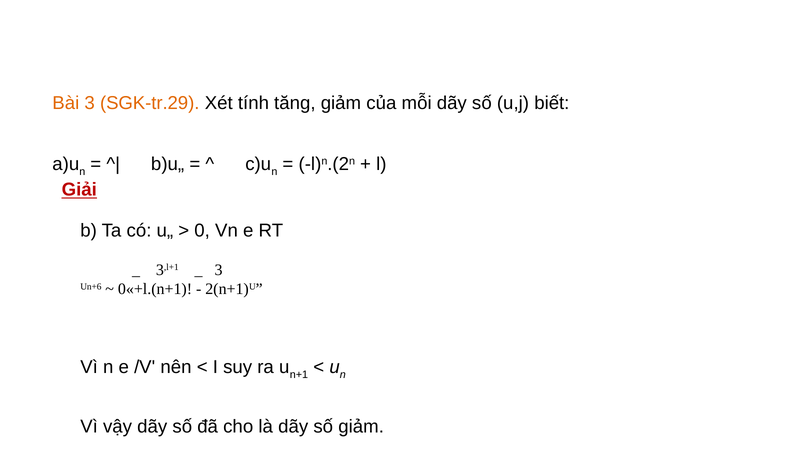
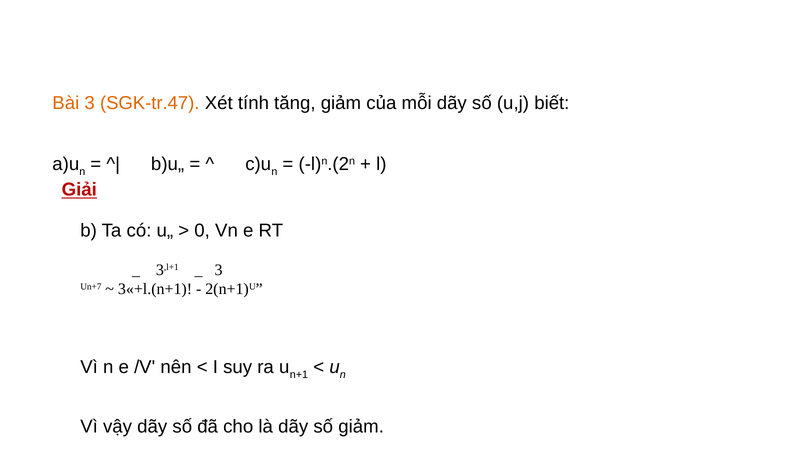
SGK-tr.29: SGK-tr.29 -> SGK-tr.47 (150, 103)
Un+6: Un+6 -> Un+7 (91, 286)
0«+l.(n+1: 0«+l.(n+1 -> 3«+l.(n+1 (155, 289)
